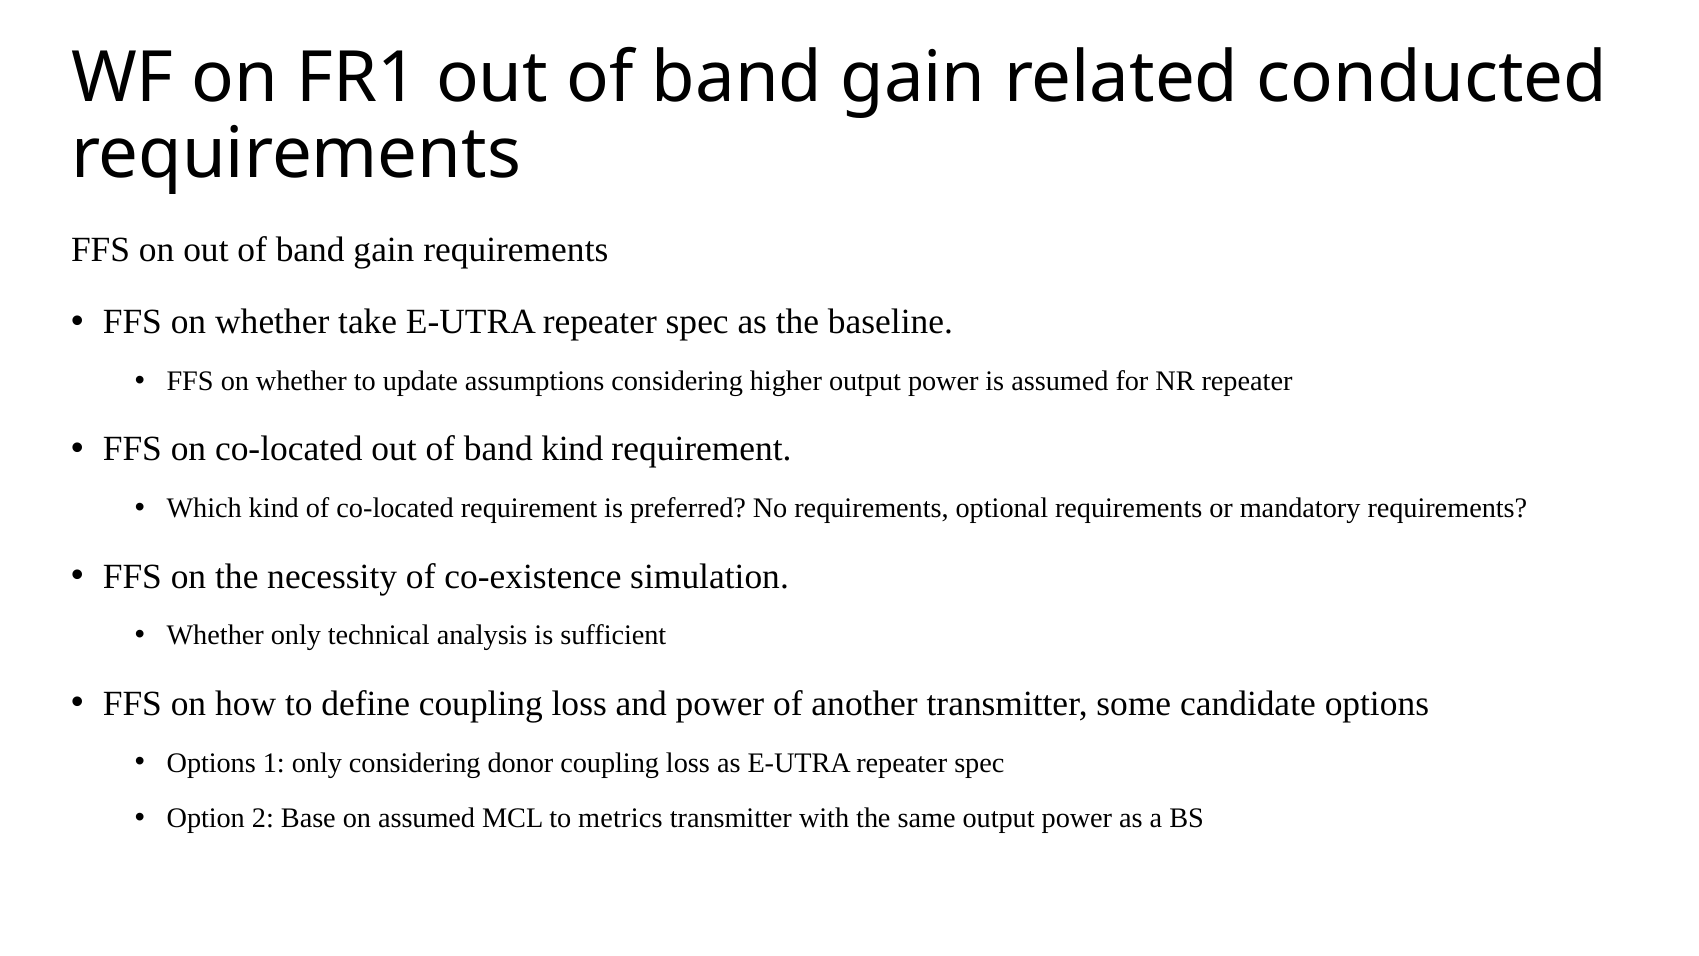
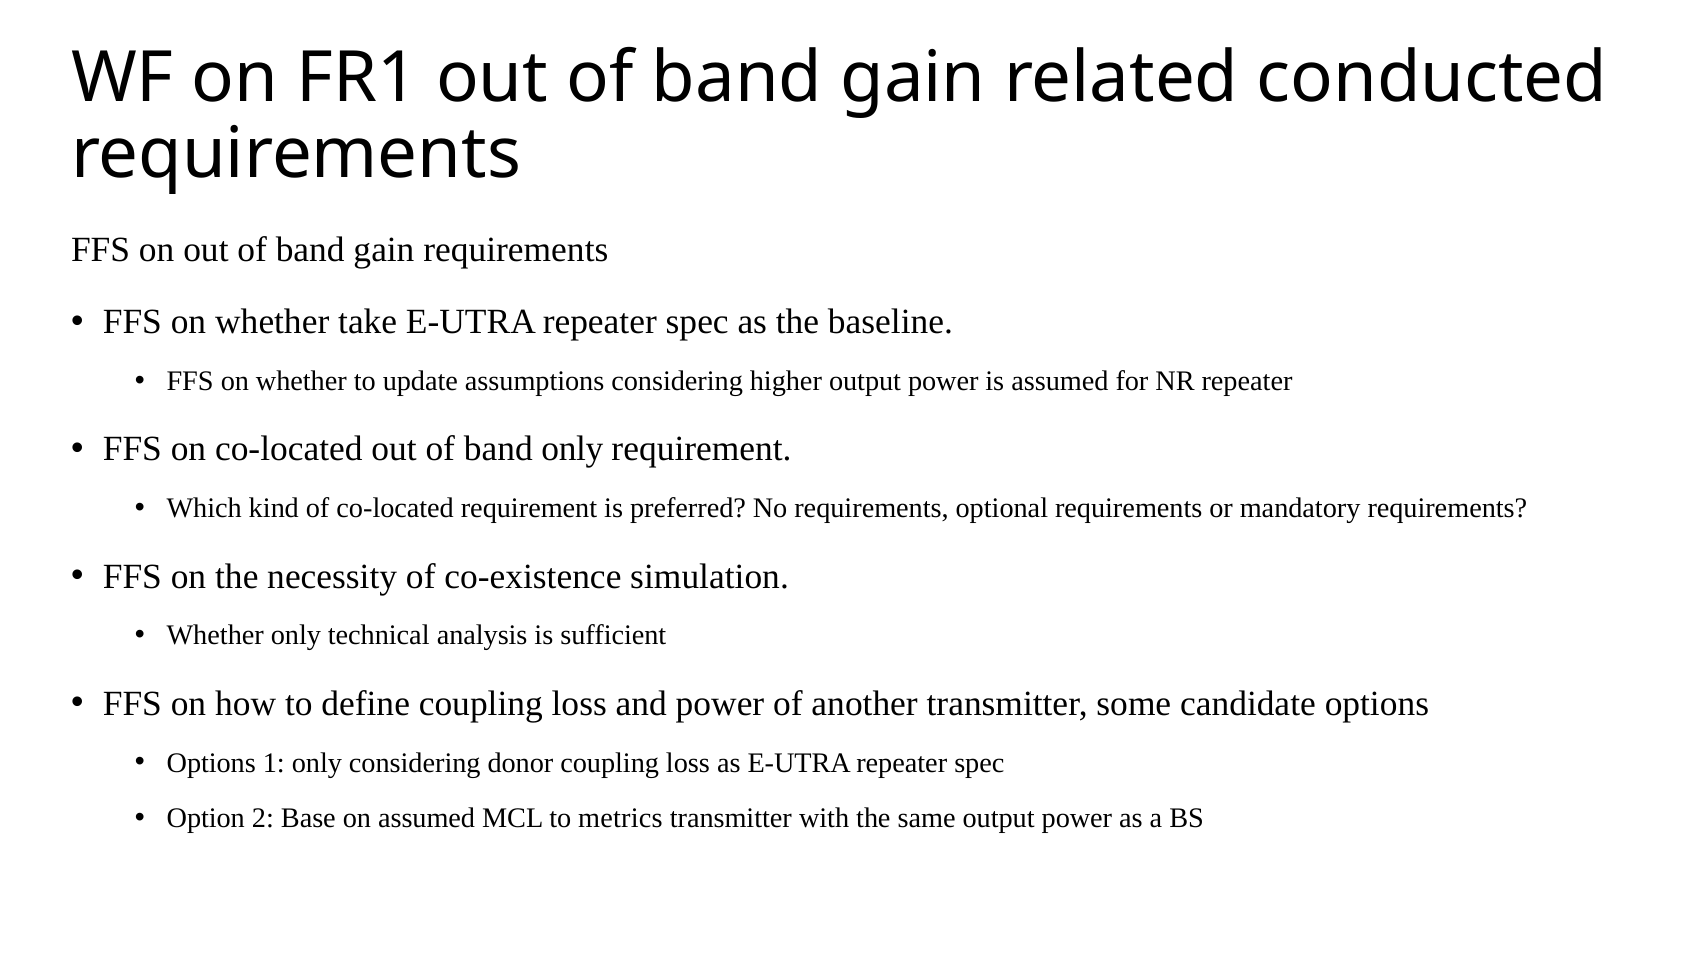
band kind: kind -> only (572, 449)
